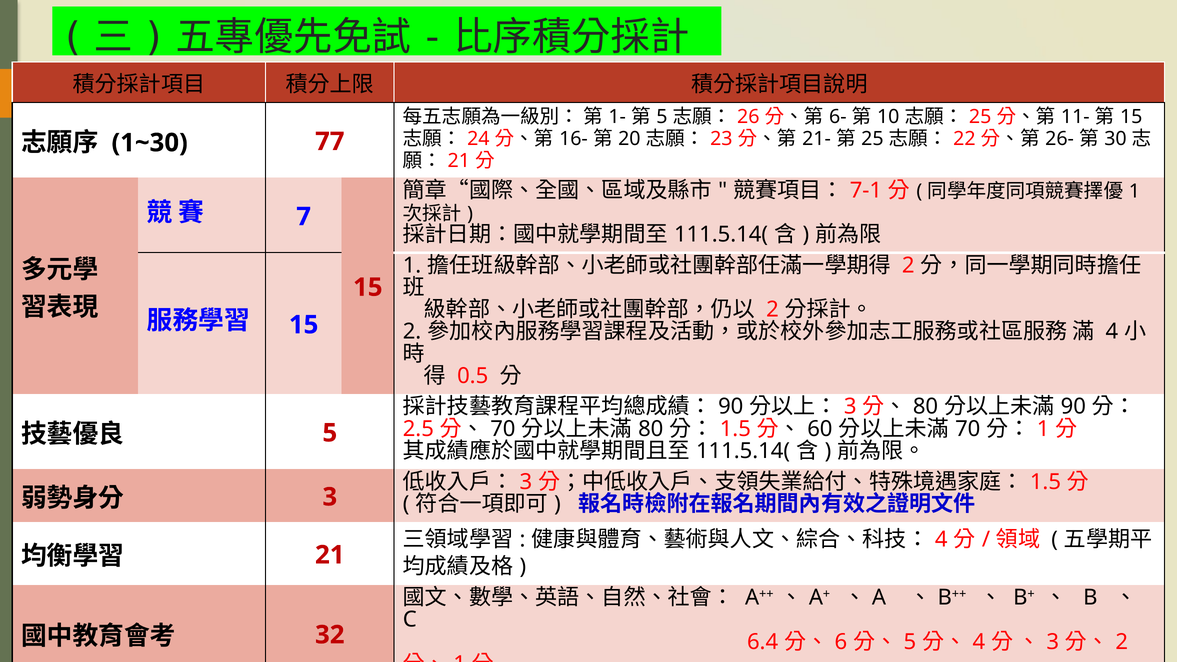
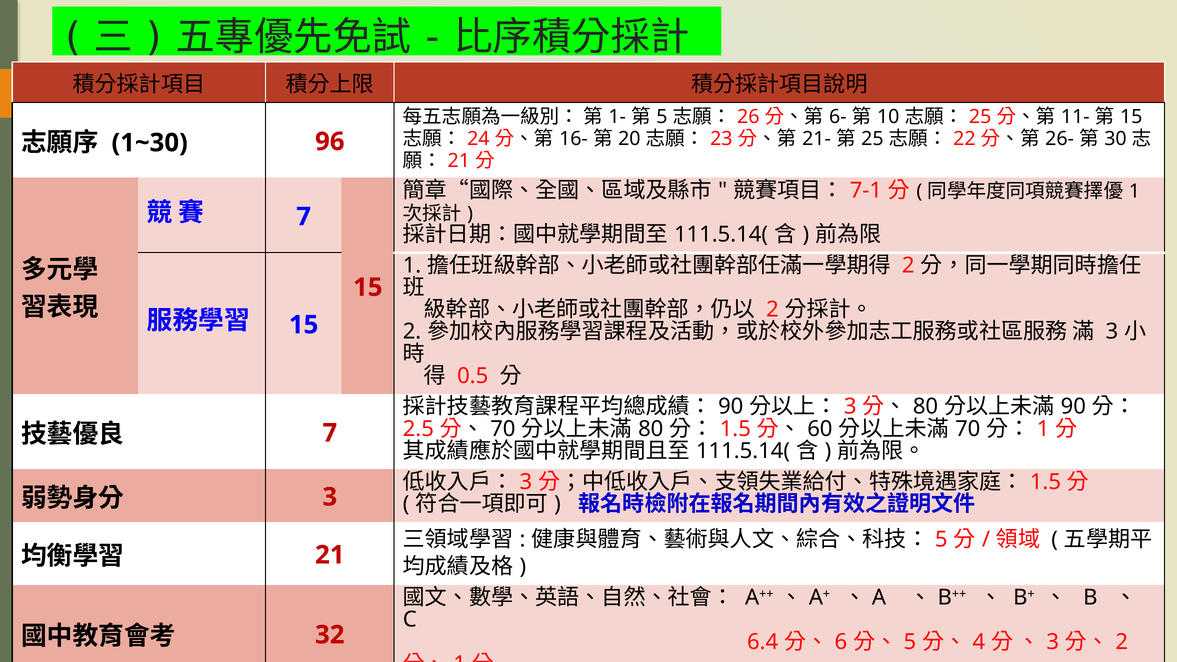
77: 77 -> 96 (330, 142)
4: 4 -> 3 (1112, 332)
5: 5 -> 7 (330, 433)
4: 4 -> 5 (941, 540)
